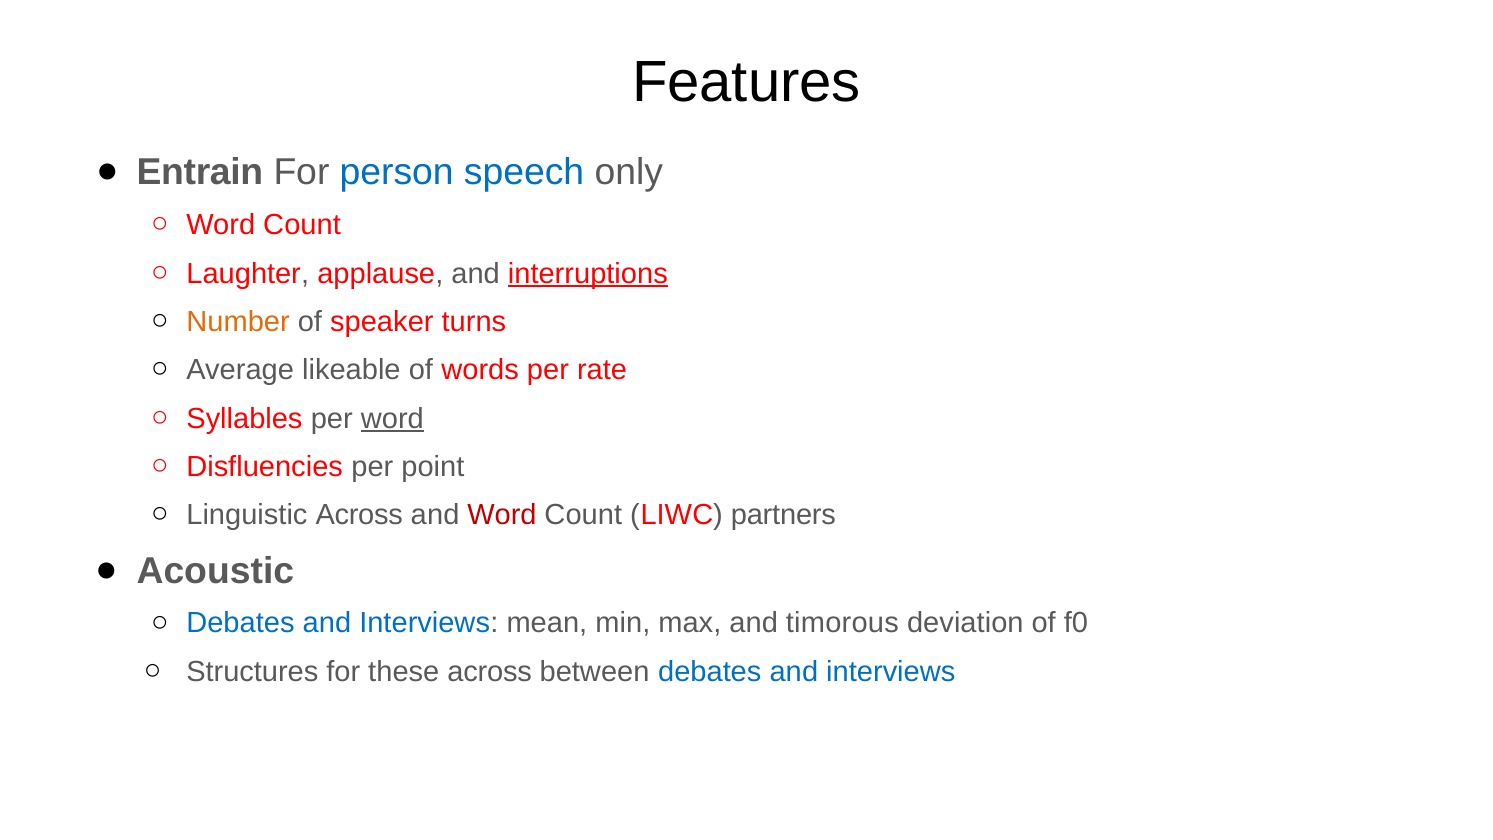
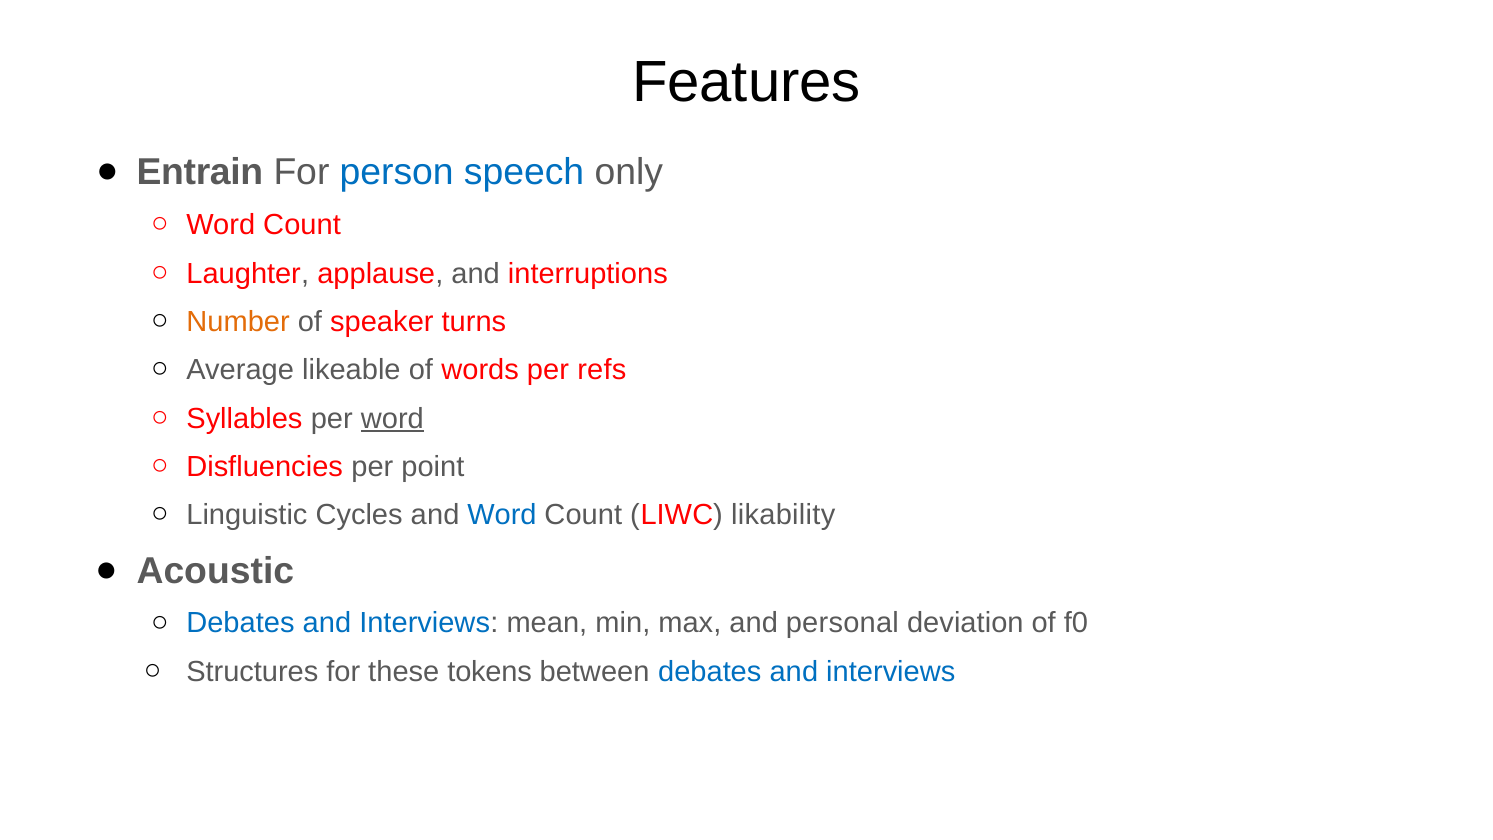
interruptions underline: present -> none (588, 274)
rate: rate -> refs (602, 370)
Linguistic Across: Across -> Cycles (359, 515)
Word colour: red -> blue (502, 515)
partners: partners -> likability (783, 515)
timorous: timorous -> personal (842, 623)
these across: across -> tokens (490, 672)
